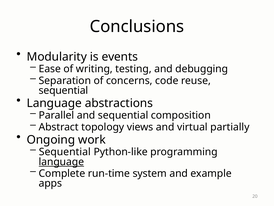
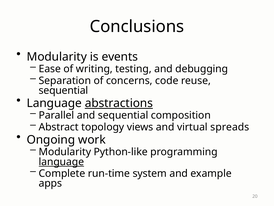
abstractions underline: none -> present (119, 103)
partially: partially -> spreads (230, 127)
Sequential: Sequential -> Modularity (65, 152)
